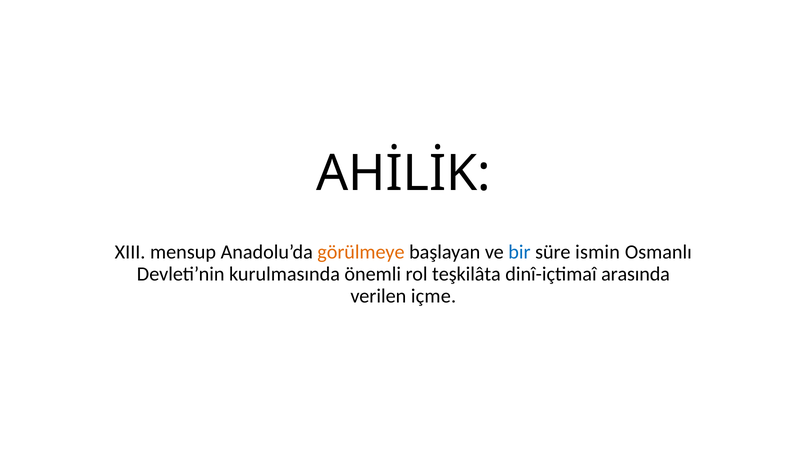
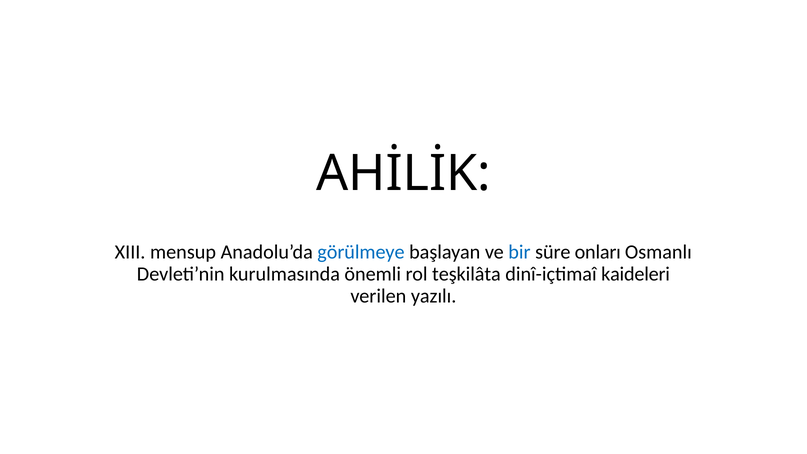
görülmeye colour: orange -> blue (361, 252)
ismin: ismin -> onları (598, 252)
arasında: arasında -> kaideleri (636, 274)
içme: içme -> yazılı (434, 296)
